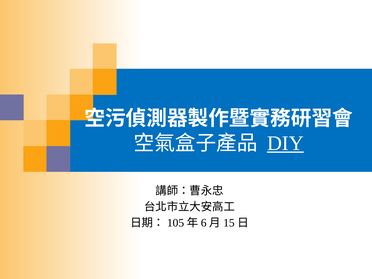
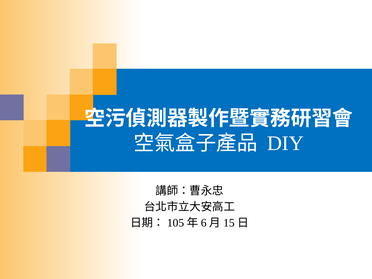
DIY underline: present -> none (285, 143)
